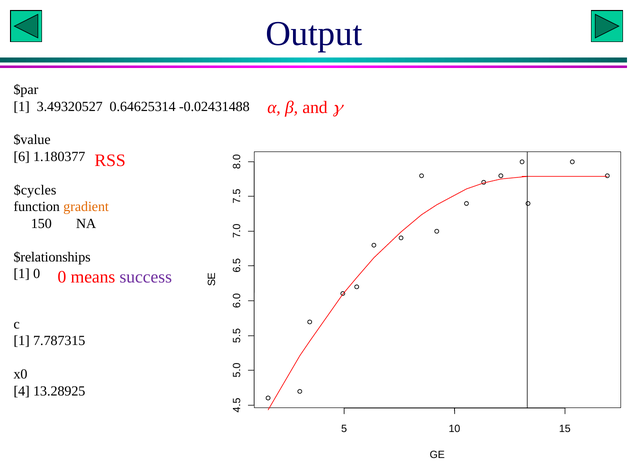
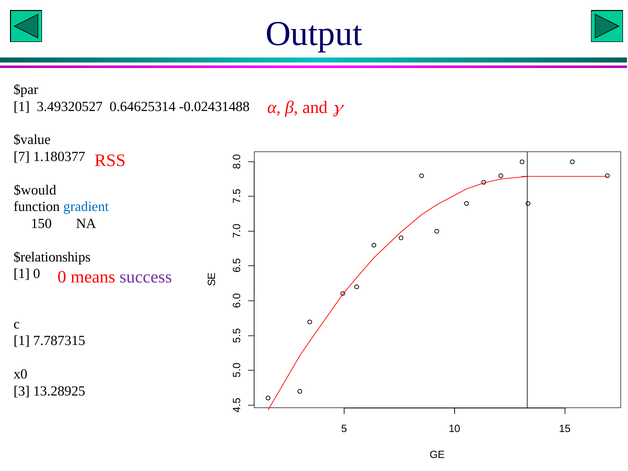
6: 6 -> 7 (22, 157)
$cycles: $cycles -> $would (35, 190)
gradient colour: orange -> blue (86, 207)
4: 4 -> 3 (22, 391)
